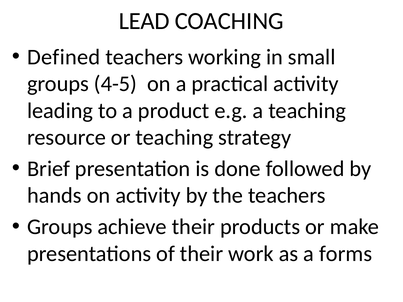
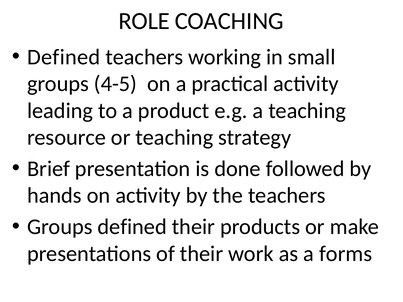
LEAD: LEAD -> ROLE (144, 21)
Groups achieve: achieve -> defined (132, 227)
